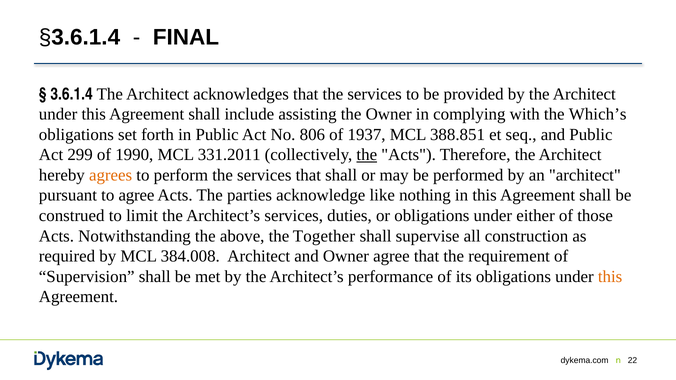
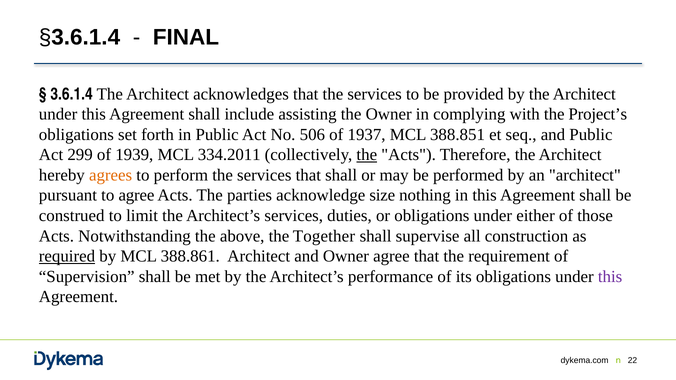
Which’s: Which’s -> Project’s (598, 114)
806: 806 -> 506 (312, 135)
1990: 1990 -> 1939 (134, 155)
331.2011: 331.2011 -> 334.2011 (229, 155)
like: like -> size (382, 196)
required underline: none -> present (67, 256)
384.008: 384.008 -> 388.861 (190, 256)
this colour: orange -> purple (610, 277)
